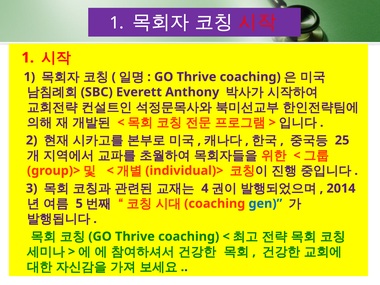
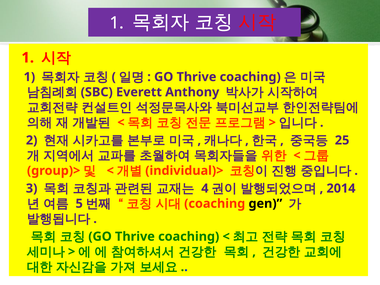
gen colour: blue -> black (265, 204)
